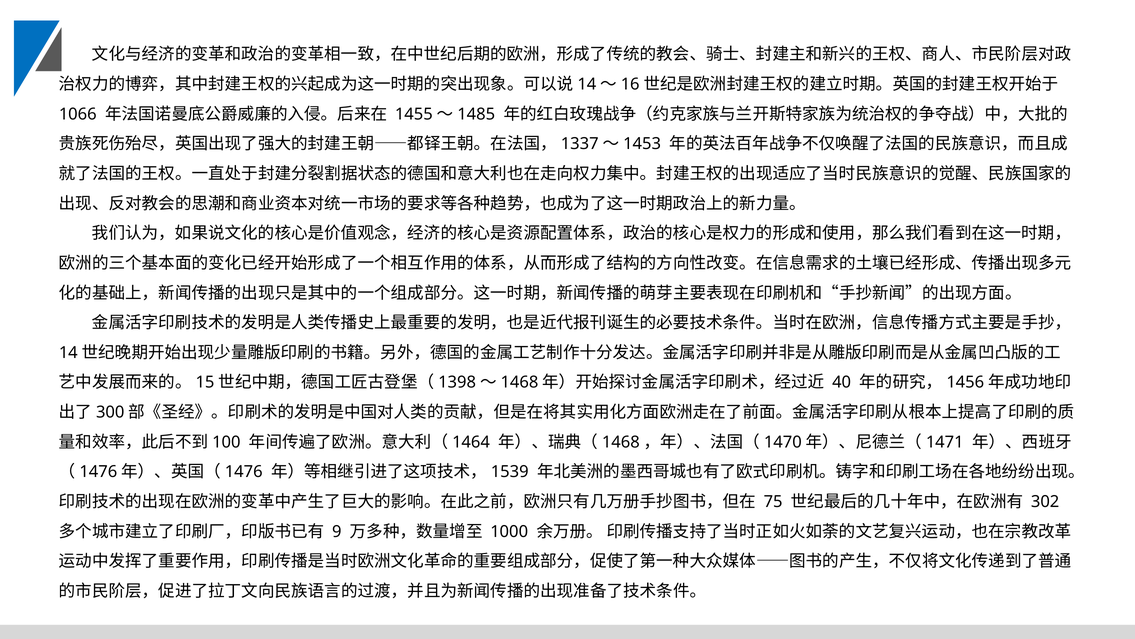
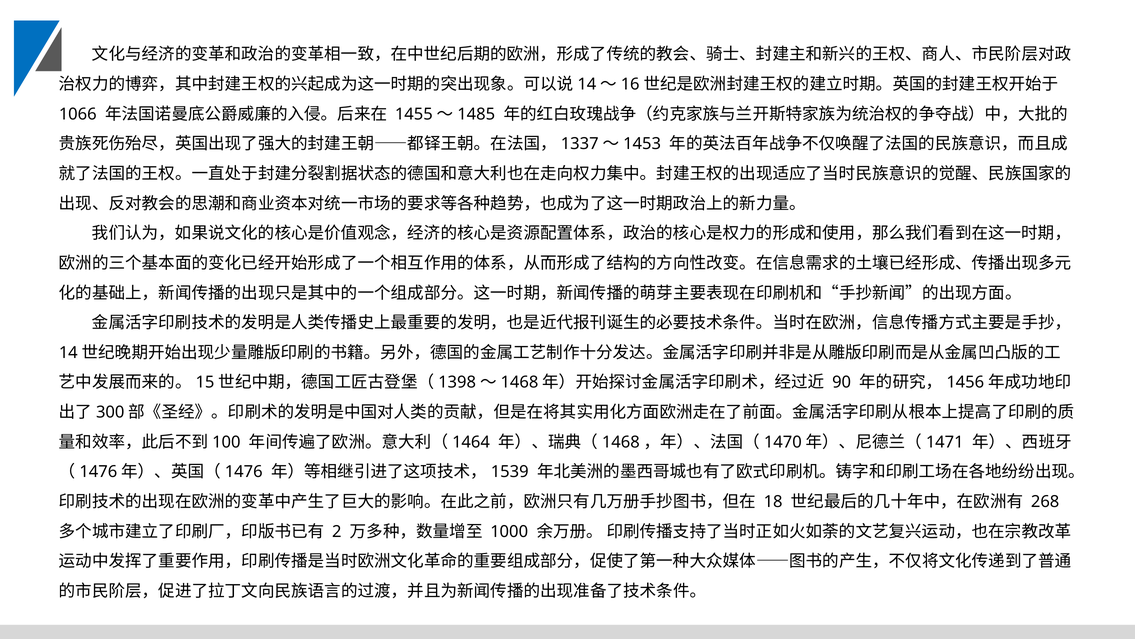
40: 40 -> 90 (842, 382)
75: 75 -> 18 (773, 501)
302: 302 -> 268 (1045, 501)
9: 9 -> 2 (337, 531)
